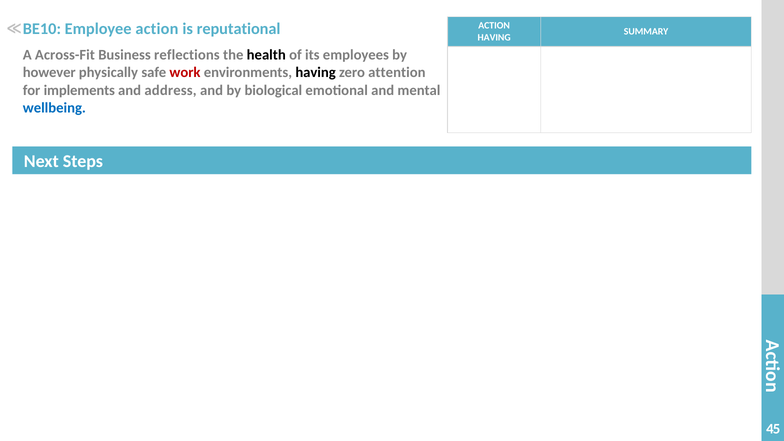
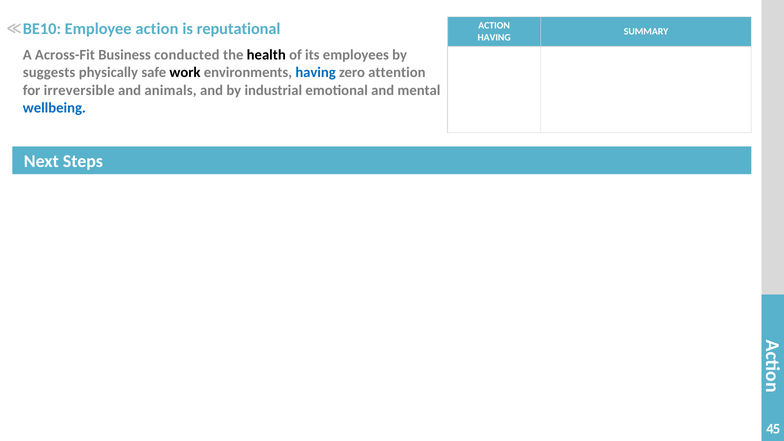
reflections: reflections -> conducted (187, 55)
however: however -> suggests (49, 73)
work colour: red -> black (185, 73)
having colour: black -> blue (316, 73)
implements: implements -> irreversible (79, 90)
address: address -> animals (171, 90)
biological: biological -> industrial (273, 90)
